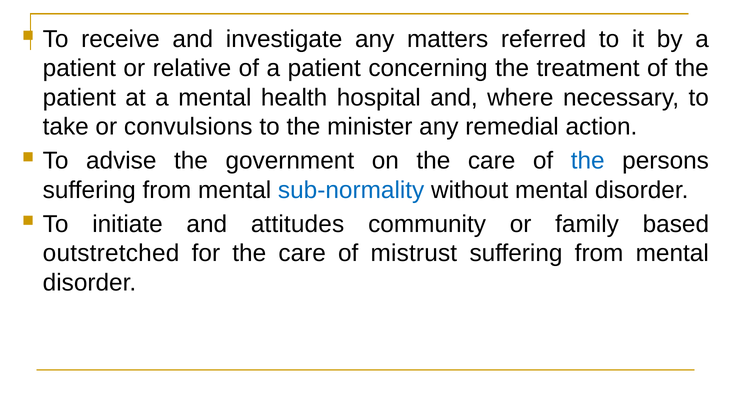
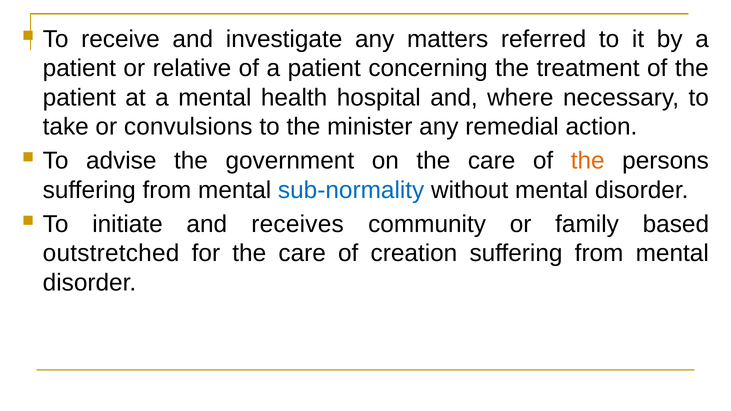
the colour: blue -> orange (588, 161)
attitudes: attitudes -> receives (298, 224)
mistrust: mistrust -> creation (414, 253)
